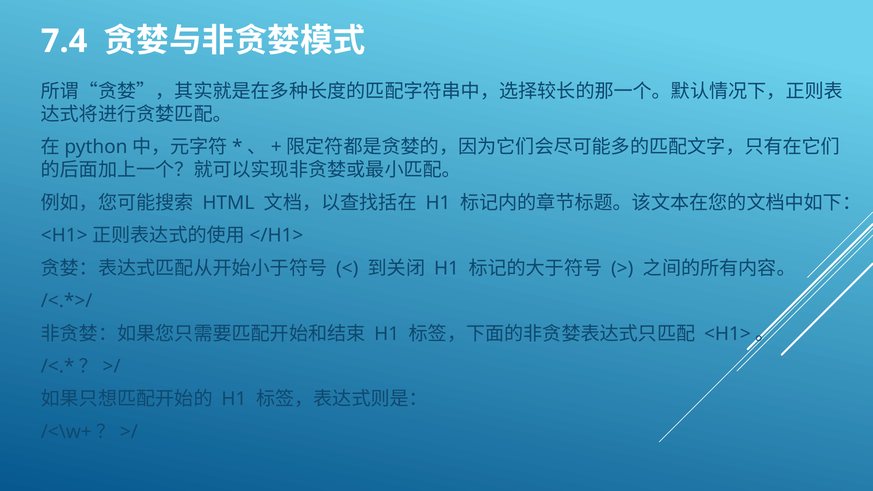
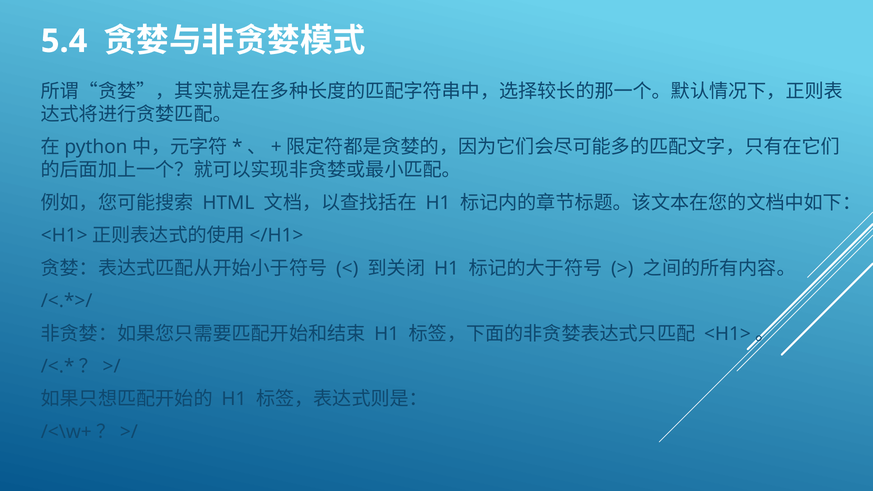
7.4: 7.4 -> 5.4 (64, 41)
